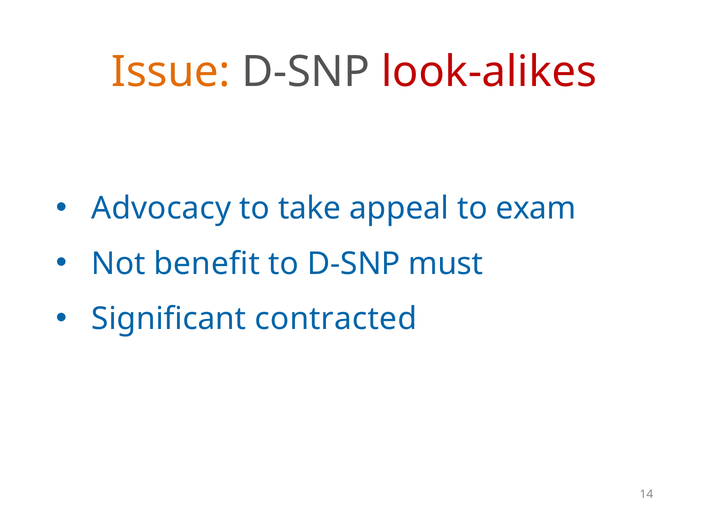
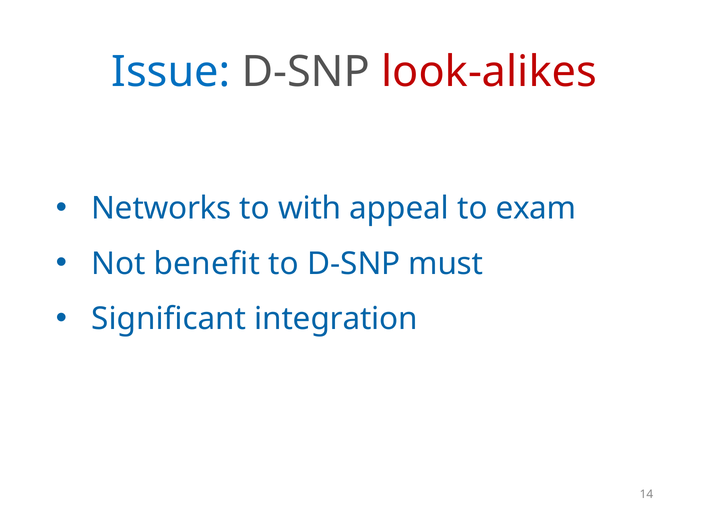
Issue colour: orange -> blue (171, 72)
Advocacy: Advocacy -> Networks (161, 208)
take: take -> with (310, 208)
contracted: contracted -> integration (336, 319)
